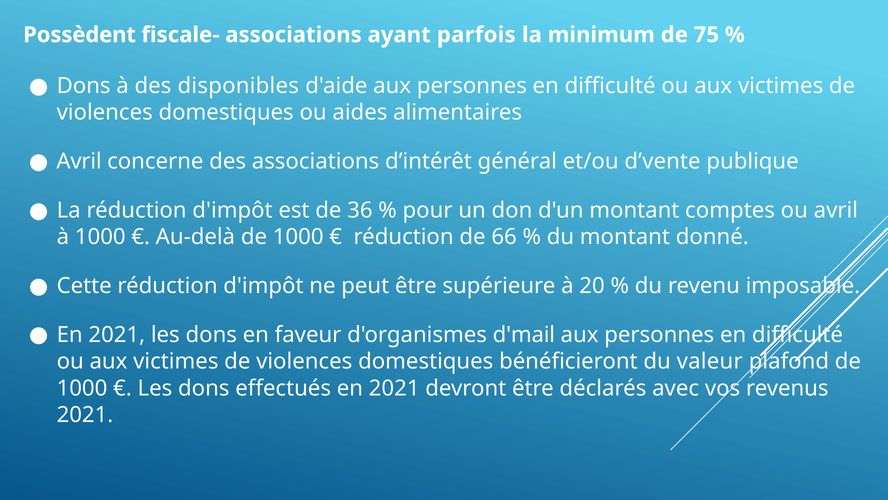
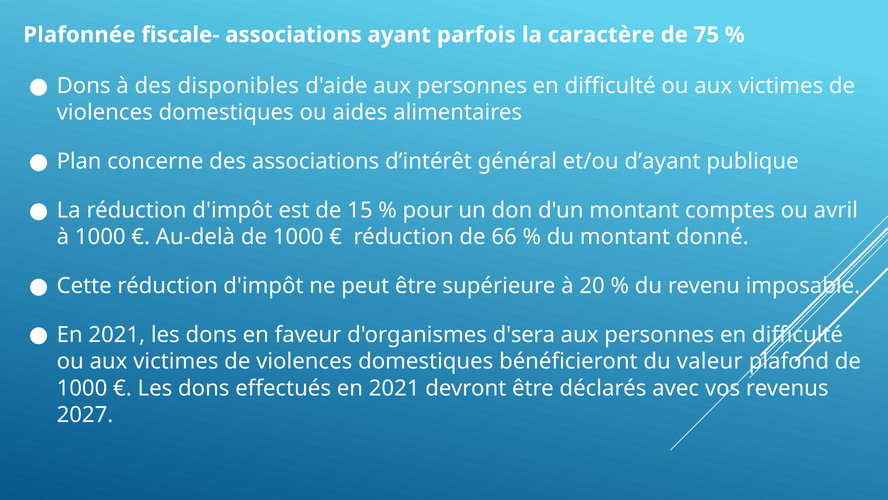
Possèdent: Possèdent -> Plafonnée (79, 35)
minimum: minimum -> caractère (601, 35)
Avril: Avril -> Plan (79, 161)
d’vente: d’vente -> d’ayant (662, 161)
36: 36 -> 15 (360, 210)
d'mail: d'mail -> d'sera (524, 335)
2021: 2021 -> 2027 (85, 414)
